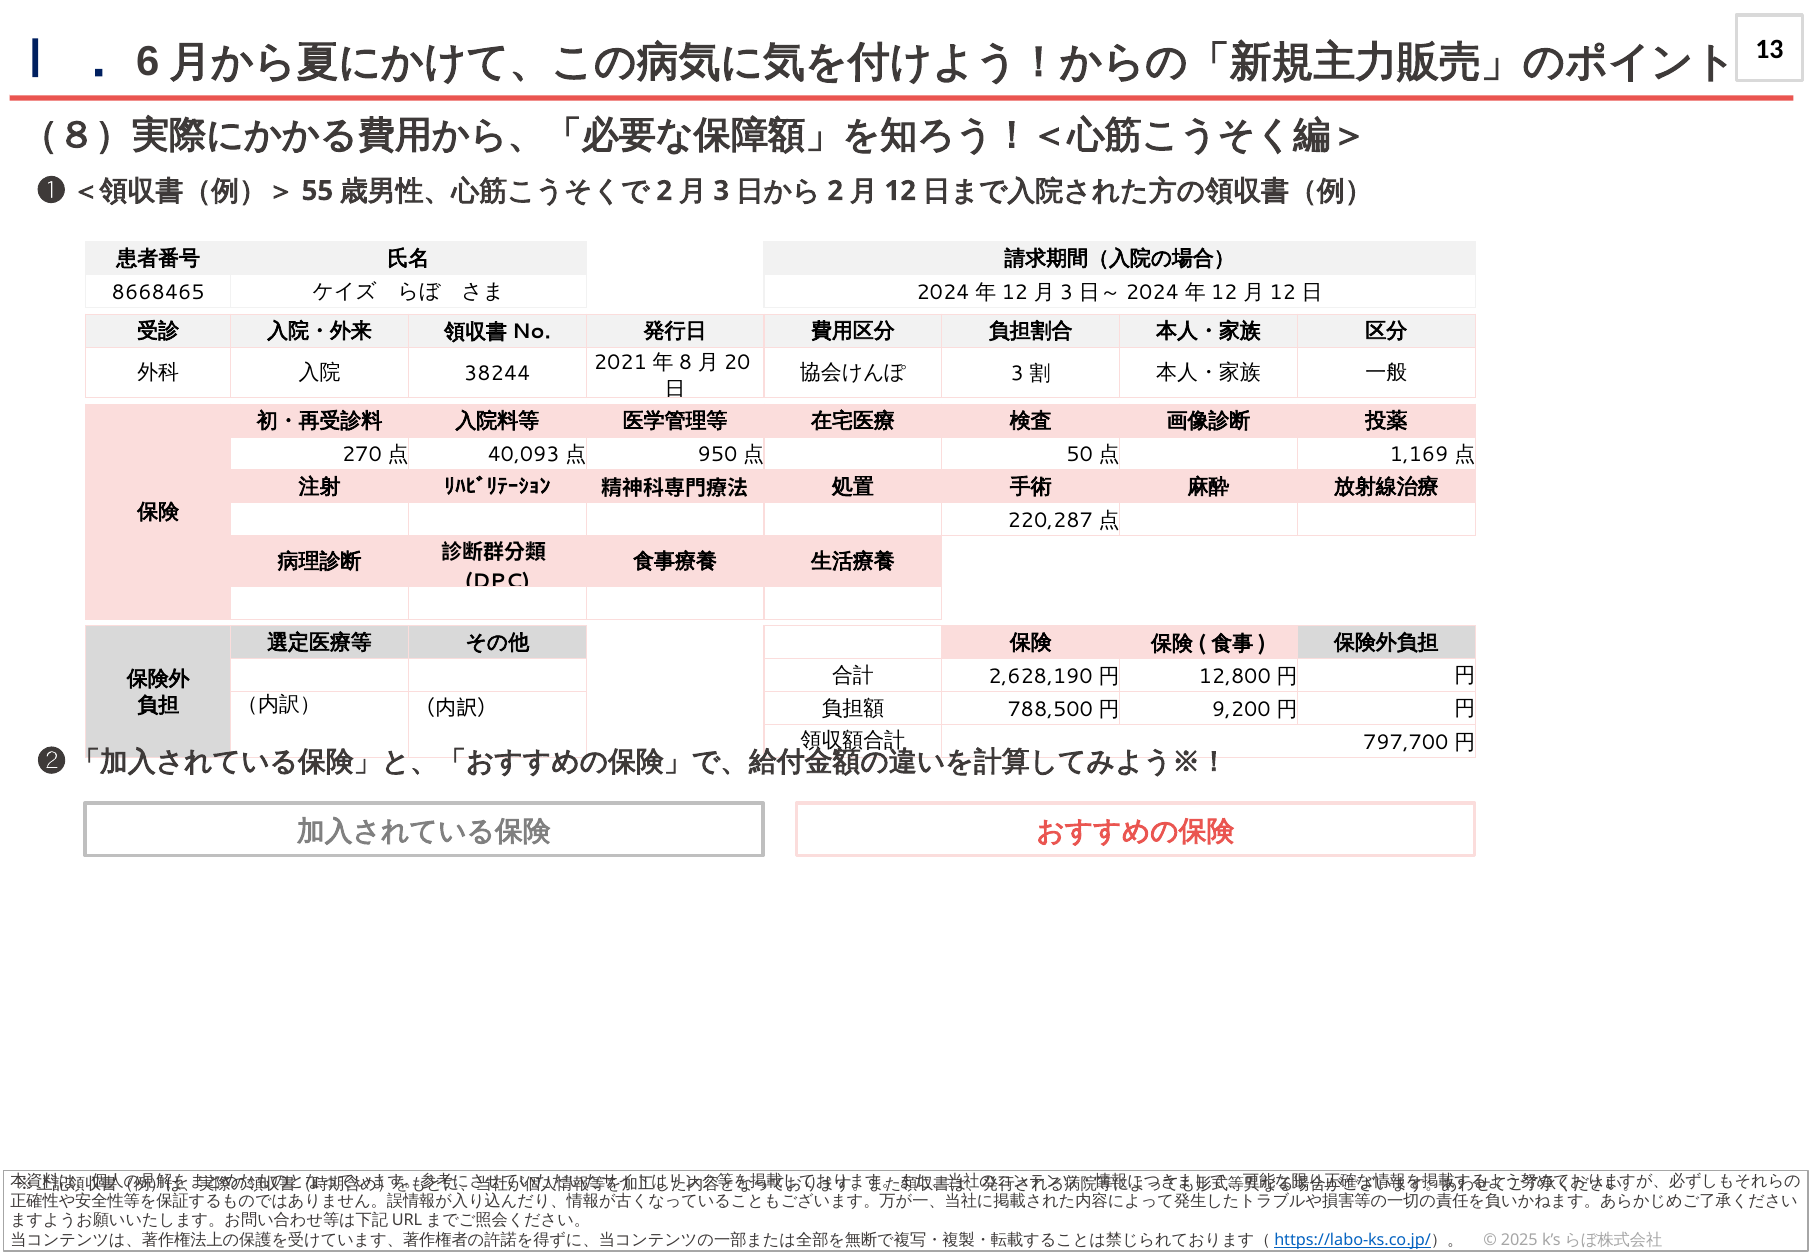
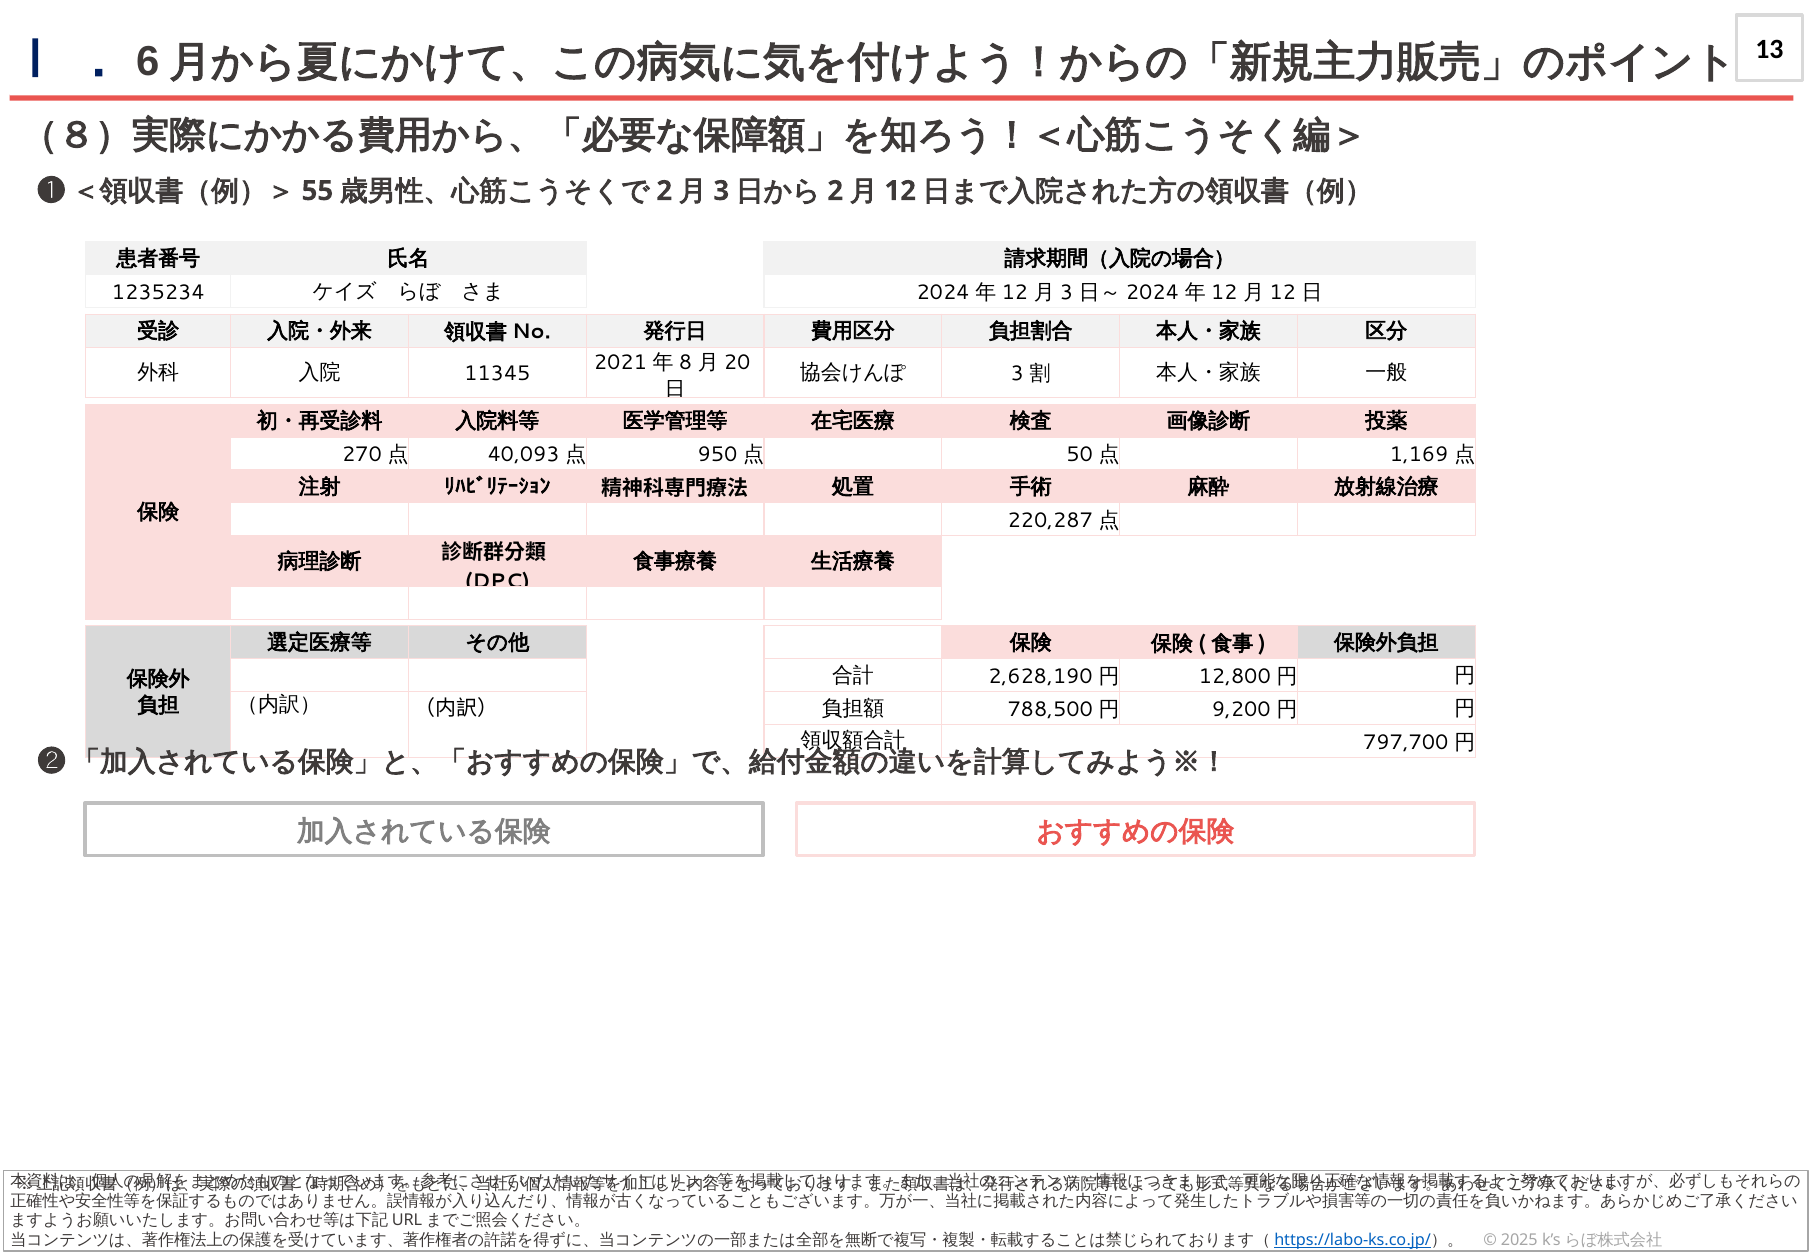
8668465: 8668465 -> 1235234 (158, 292)
38244: 38244 -> 11345 (497, 373)
